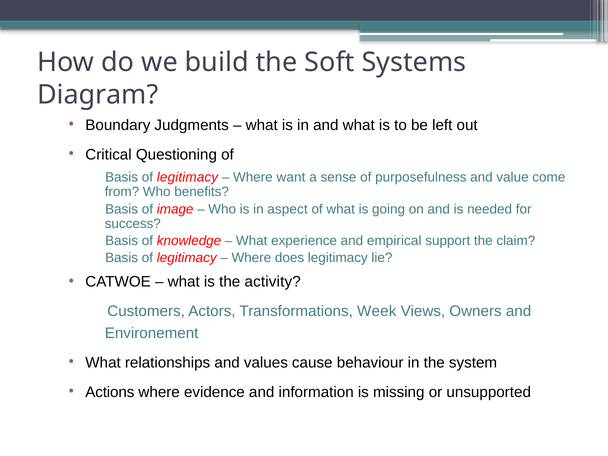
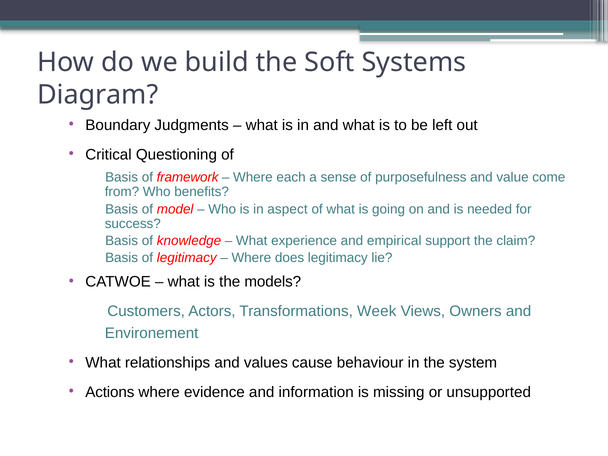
legitimacy: legitimacy -> framework (188, 177)
want: want -> each (291, 177)
image: image -> model (175, 209)
activity: activity -> models (273, 282)
